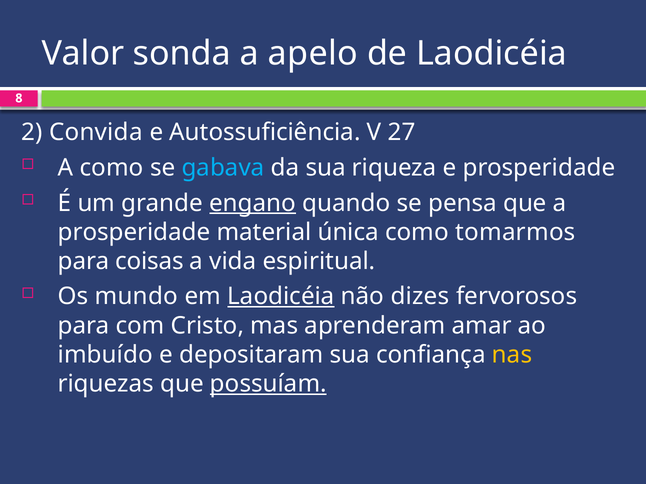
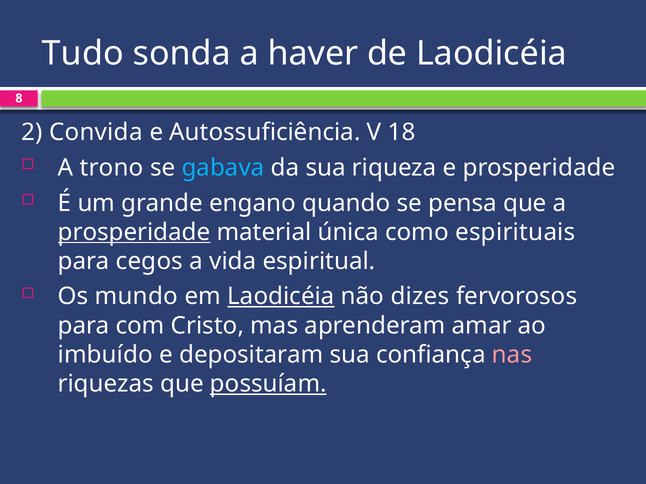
Valor: Valor -> Tudo (83, 54)
apelo: apelo -> haver (313, 54)
27: 27 -> 18 (402, 132)
A como: como -> trono (112, 168)
engano underline: present -> none (253, 203)
prosperidade underline: none -> present (134, 232)
tomarmos: tomarmos -> espirituais (515, 232)
coisas: coisas -> cegos (149, 261)
nas colour: yellow -> pink (512, 355)
